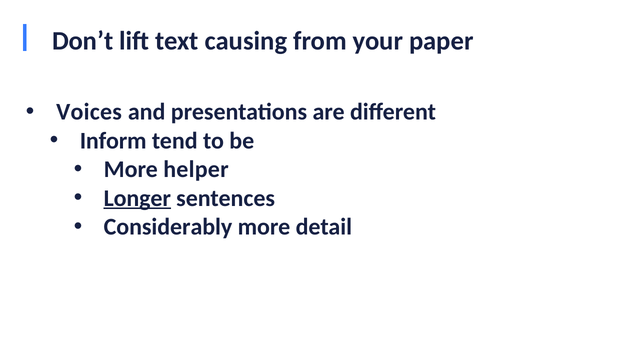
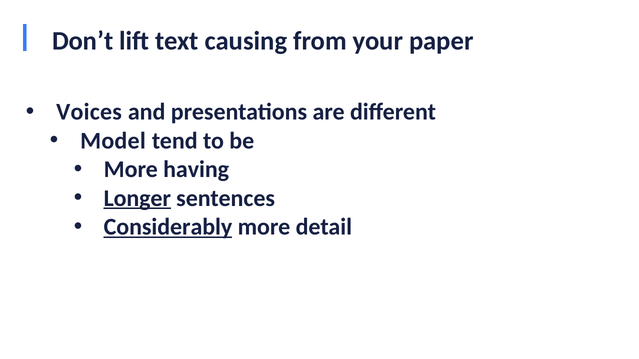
Inform: Inform -> Model (113, 141)
helper: helper -> having (196, 170)
Considerably underline: none -> present (168, 227)
